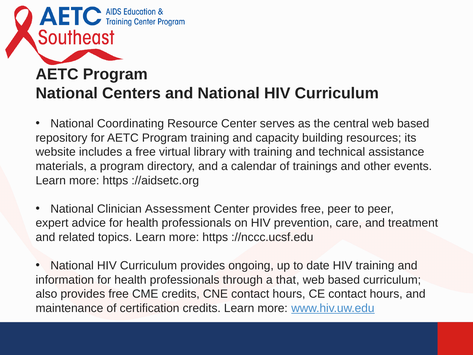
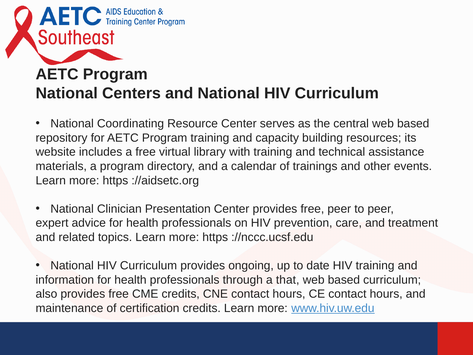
Assessment: Assessment -> Presentation (178, 209)
